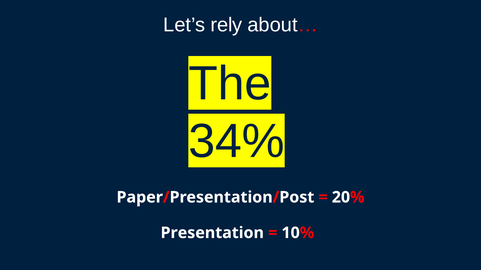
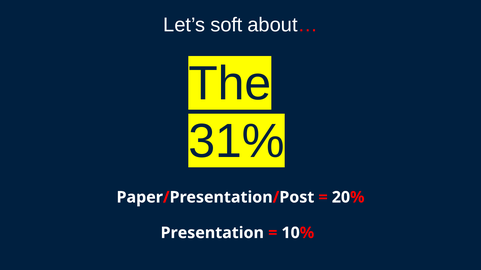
rely: rely -> soft (226, 25)
34%: 34% -> 31% (237, 142)
